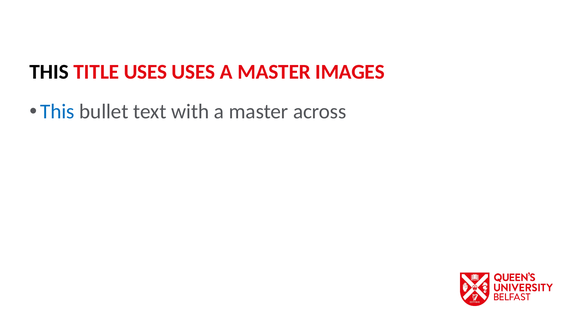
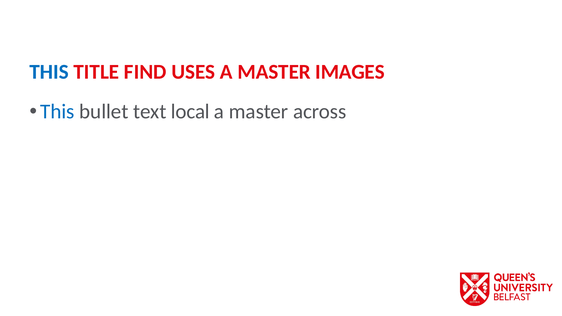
THIS colour: black -> blue (49, 72)
TITLE USES: USES -> FIND (145, 72)
with: with -> local (190, 112)
